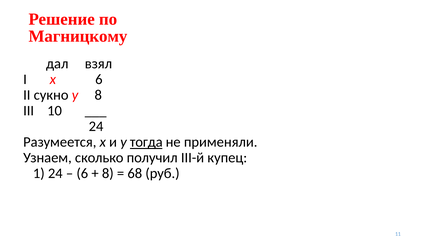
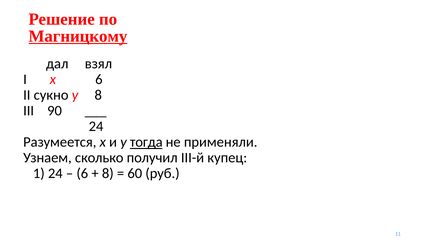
Магницкому underline: none -> present (78, 36)
10: 10 -> 90 (55, 111)
68: 68 -> 60 (135, 173)
